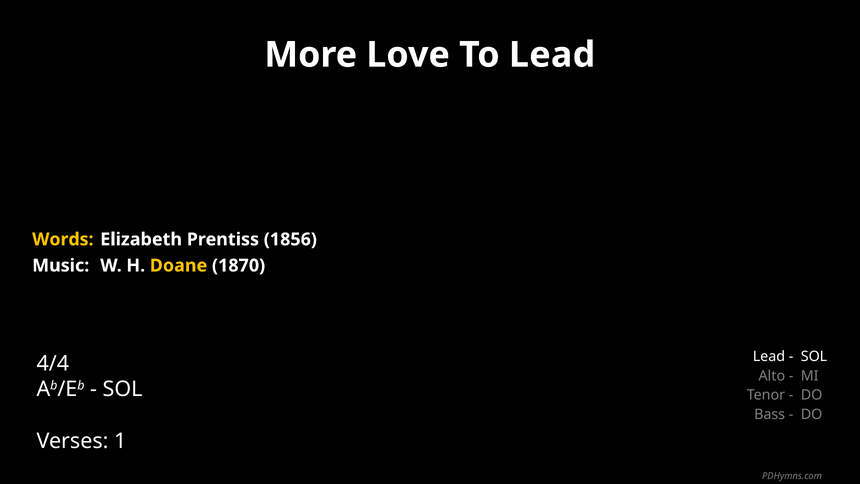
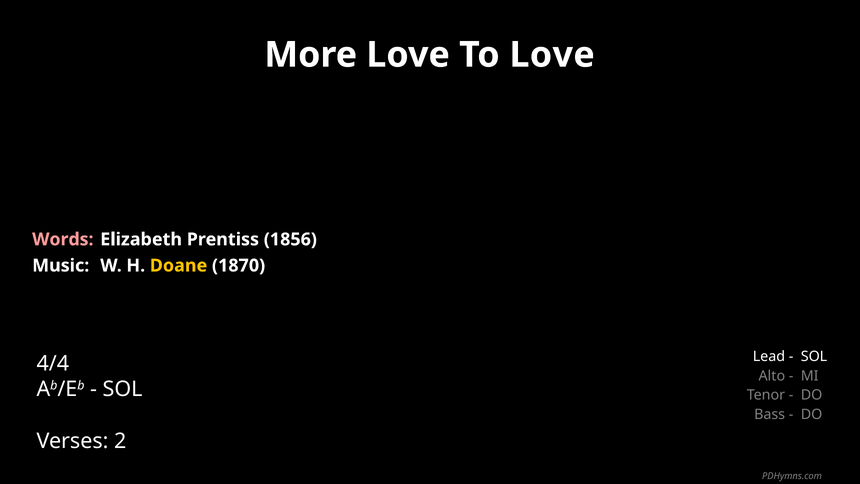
To Lead: Lead -> Love (552, 55)
Words colour: yellow -> pink (63, 239)
1: 1 -> 2 (120, 441)
